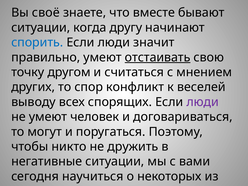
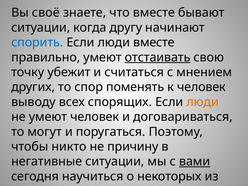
люди значит: значит -> вместе (154, 42)
другом: другом -> убежит (69, 72)
конфликт: конфликт -> поменять (135, 87)
к веселей: веселей -> человек (201, 87)
люди colour: purple -> orange (203, 102)
дружить: дружить -> причину (133, 147)
вами underline: none -> present (195, 161)
